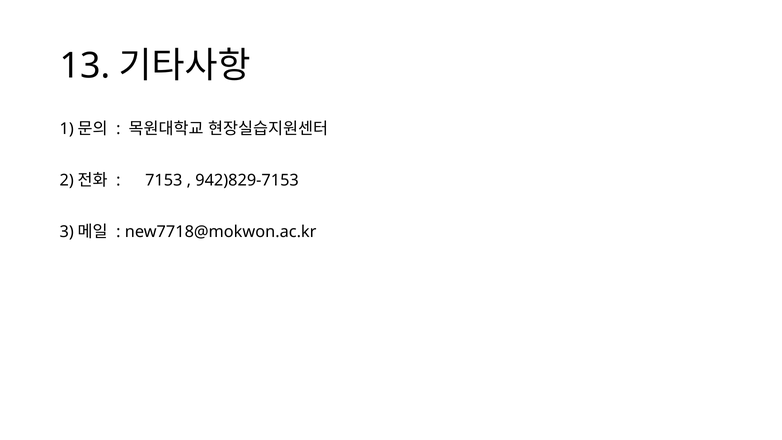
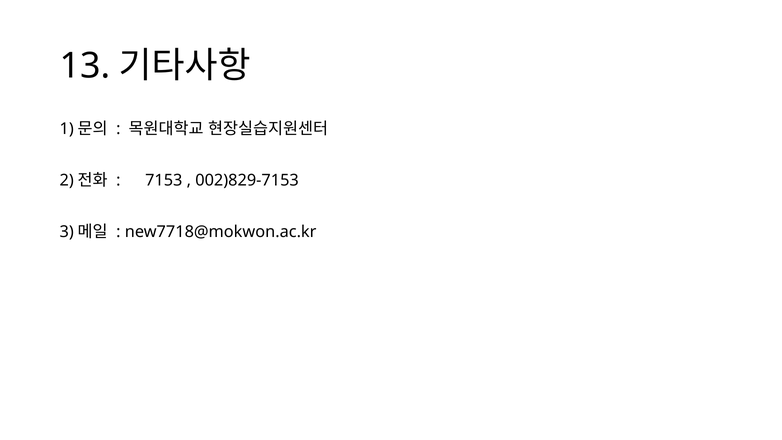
942)829-7153: 942)829-7153 -> 002)829-7153 (247, 180)
